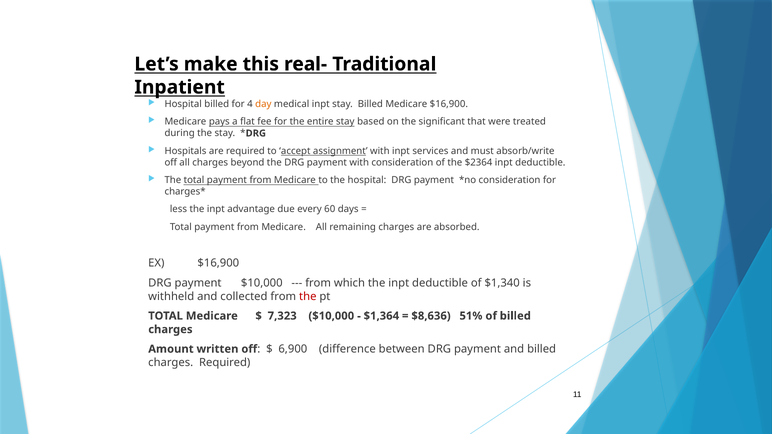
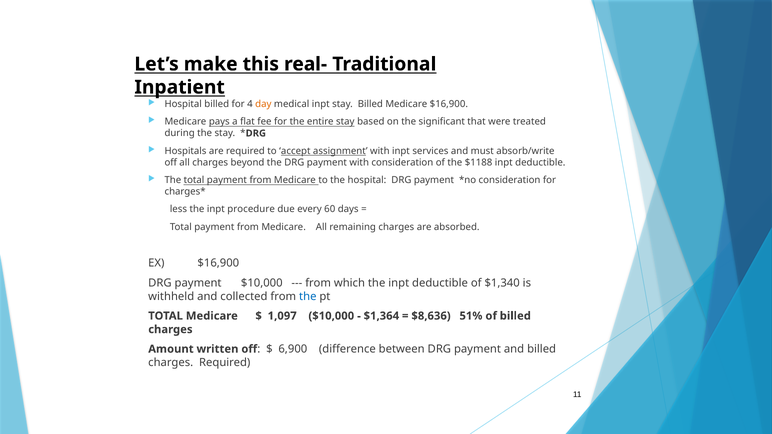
$2364: $2364 -> $1188 (479, 163)
advantage: advantage -> procedure (251, 209)
the colour: red -> blue (308, 296)
7,323: 7,323 -> 1,097 (282, 316)
